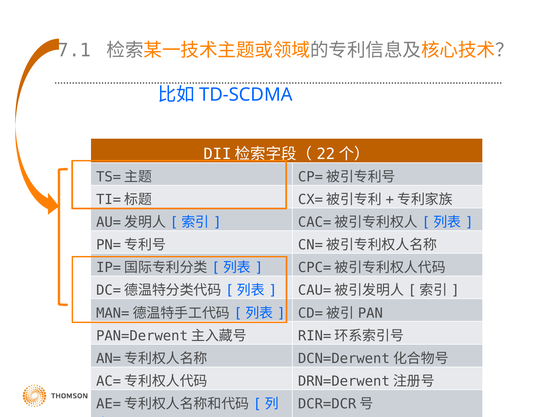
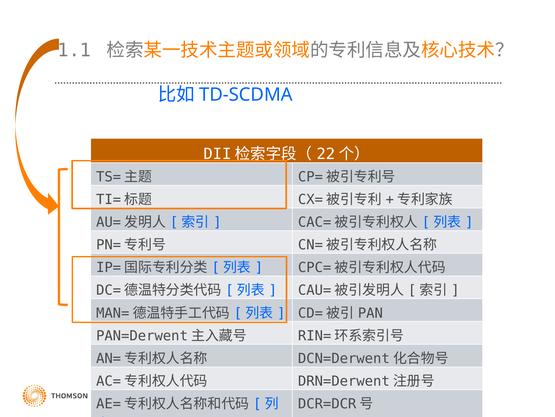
7.1: 7.1 -> 1.1 (74, 50)
